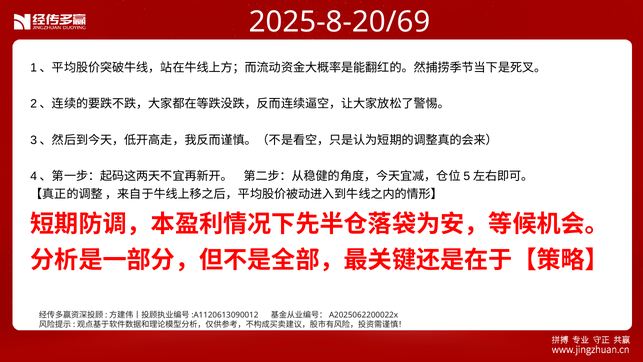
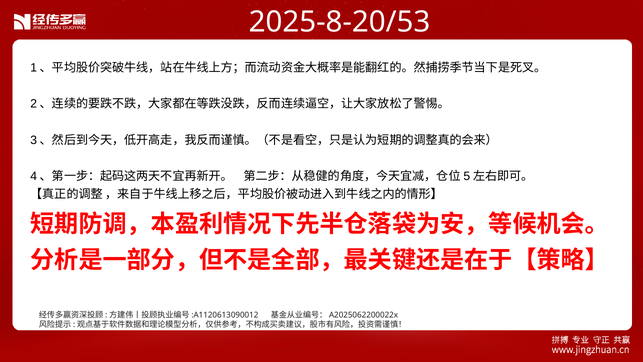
2025-8-20/69: 2025-8-20/69 -> 2025-8-20/53 (340, 22)
